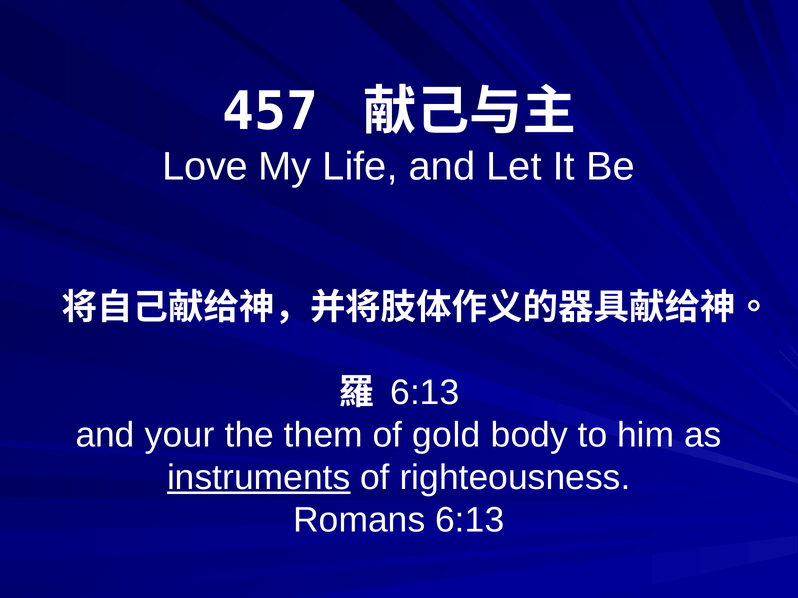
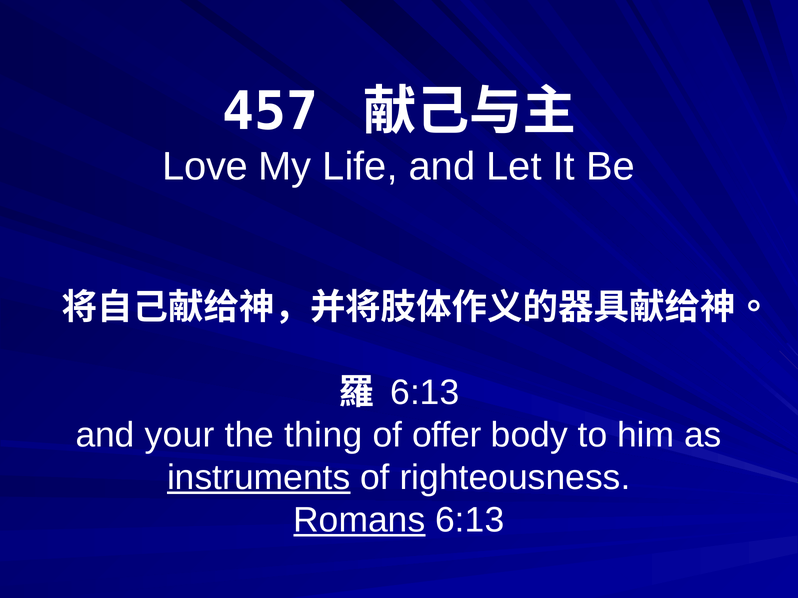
them: them -> thing (323, 435)
gold: gold -> offer (447, 435)
Romans underline: none -> present (359, 521)
